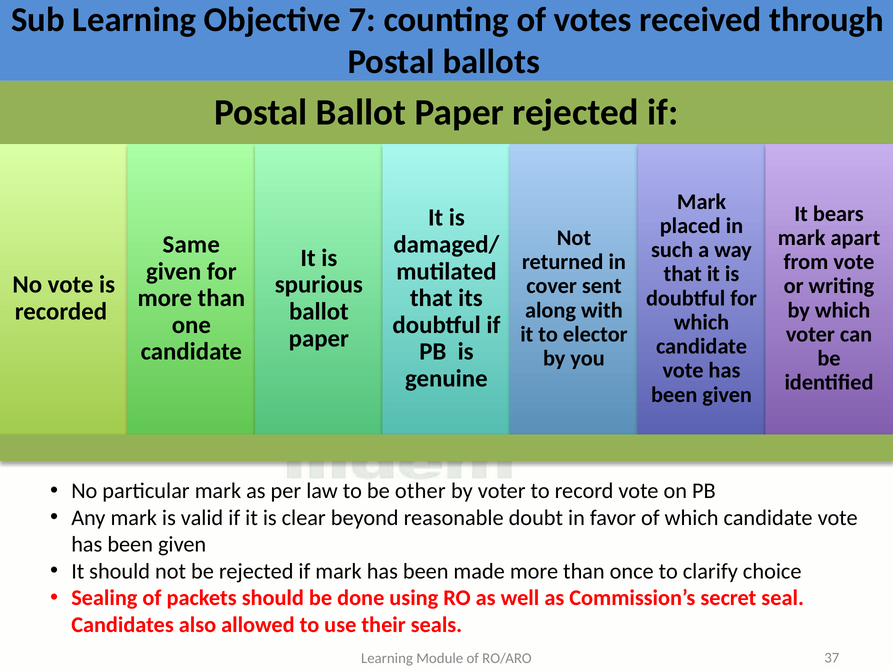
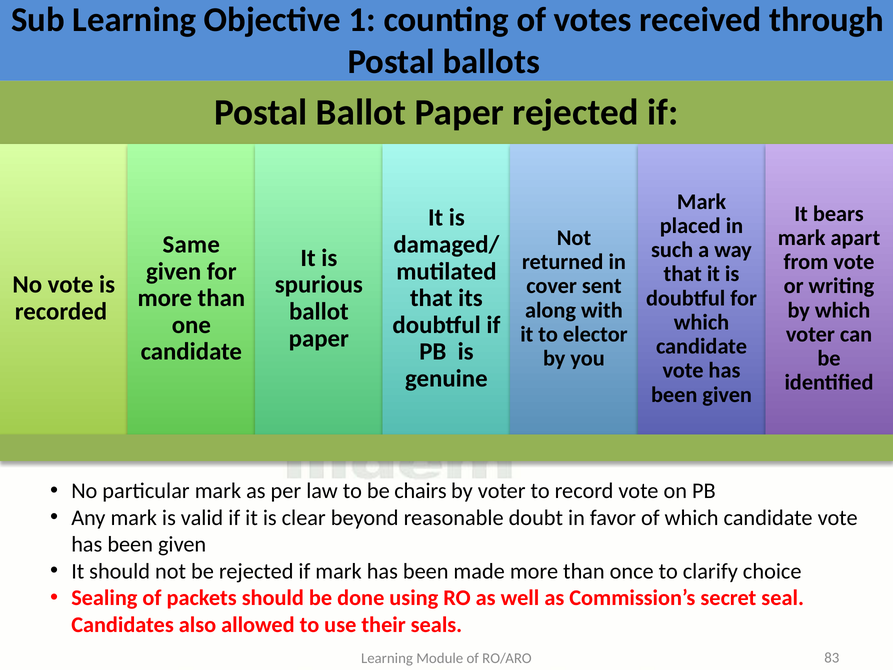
7: 7 -> 1 (362, 20)
other: other -> chairs (421, 491)
37: 37 -> 83 (832, 658)
